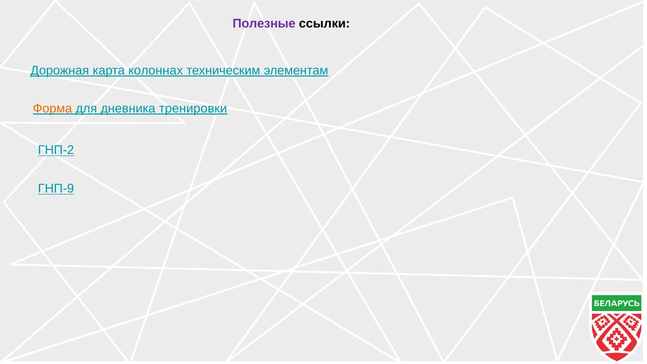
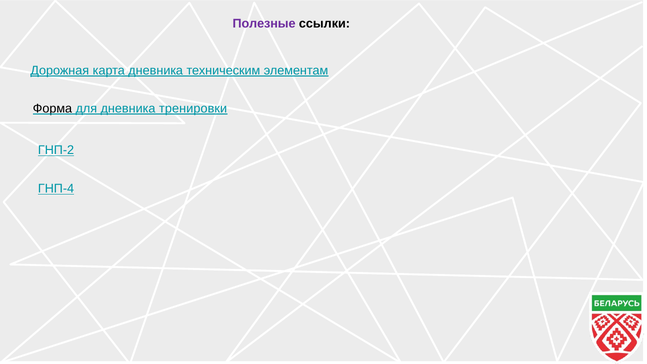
карта колоннах: колоннах -> дневника (156, 70)
Форма colour: orange -> black (52, 108)
ГНП-9: ГНП-9 -> ГНП-4 (56, 189)
